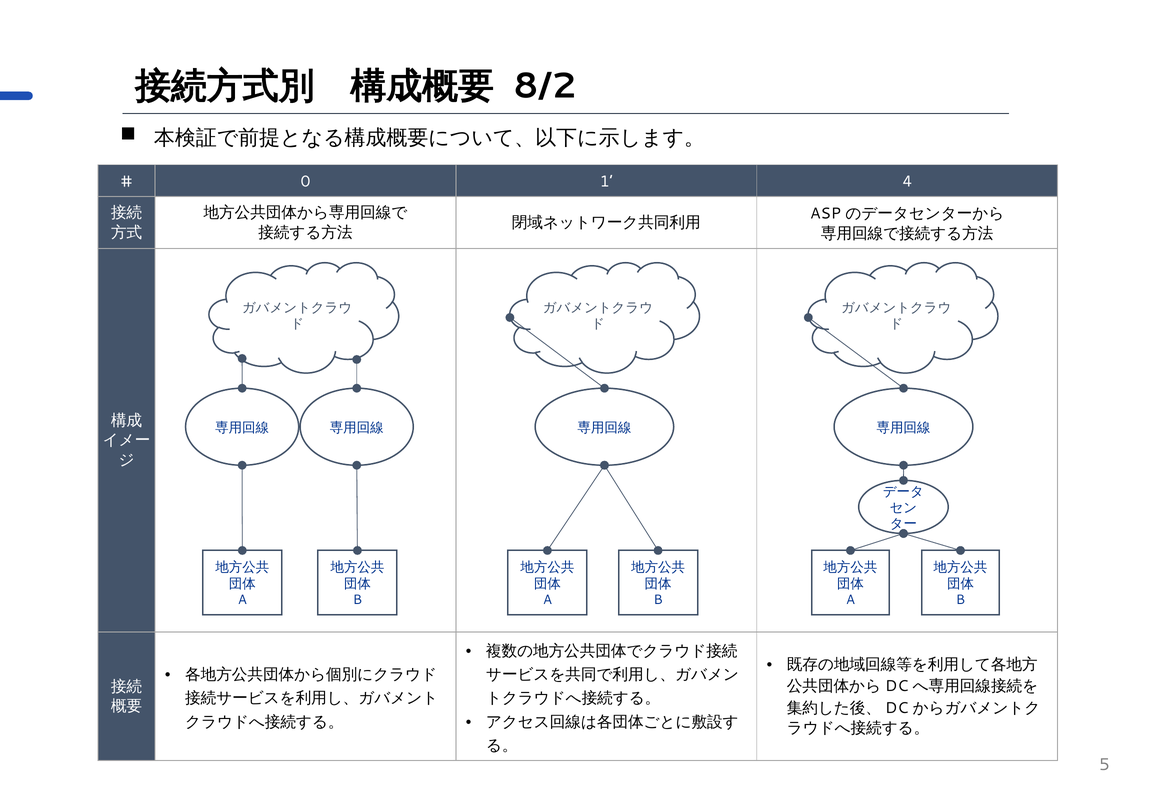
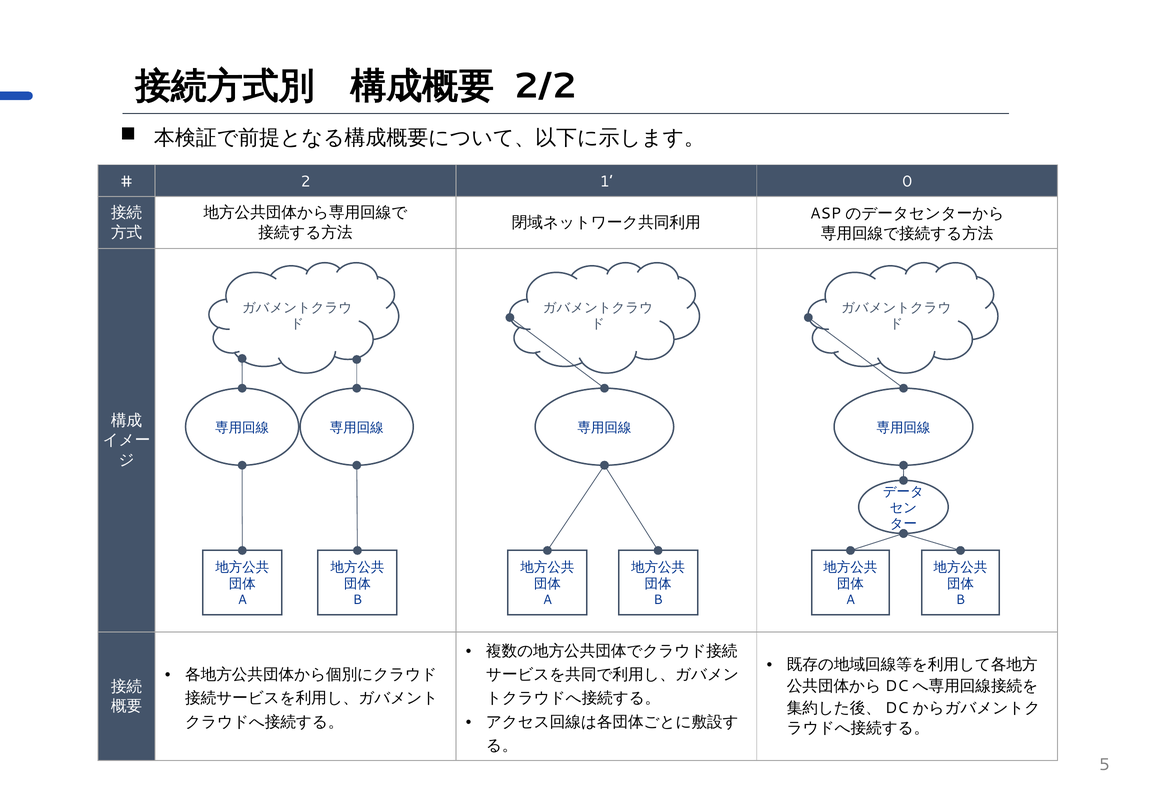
8/2: 8/2 -> 2/2 (545, 86)
0: 0 -> 2 (306, 182)
4: 4 -> 0 (907, 182)
